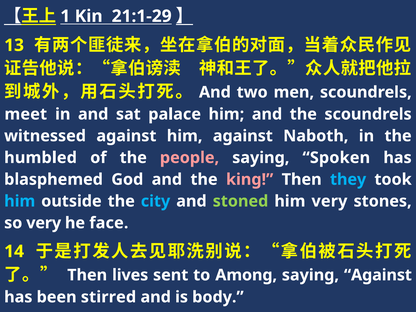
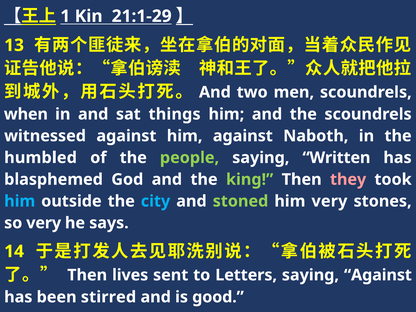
meet: meet -> when (26, 114)
palace: palace -> things (175, 114)
people colour: pink -> light green (190, 158)
Spoken: Spoken -> Written (336, 158)
king colour: pink -> light green (250, 179)
they colour: light blue -> pink (348, 179)
face: face -> says (109, 223)
Among: Among -> Letters (246, 275)
body: body -> good (218, 297)
